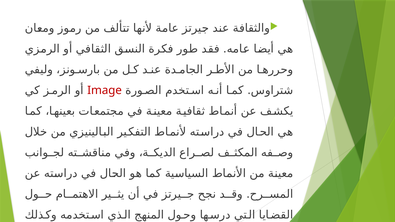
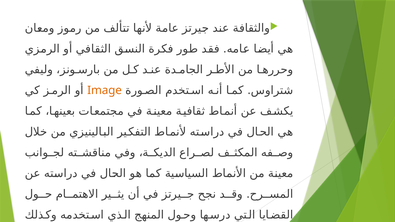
Image colour: red -> orange (105, 90)
